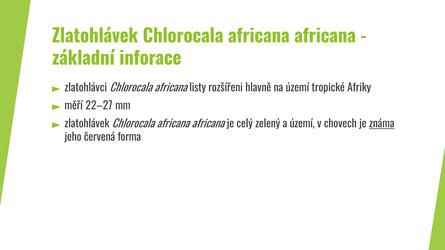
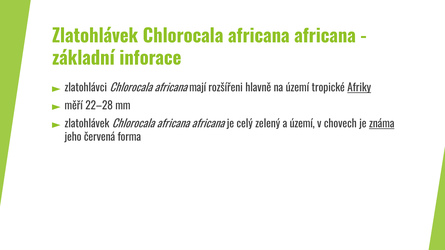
listy: listy -> mají (198, 88)
Afriky underline: none -> present (359, 88)
22–27: 22–27 -> 22–28 (99, 106)
